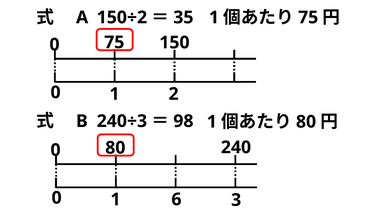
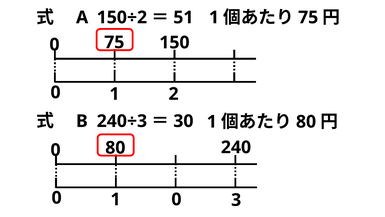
35: 35 -> 51 (183, 17)
98: 98 -> 30 (183, 121)
1 6: 6 -> 0 (176, 199)
